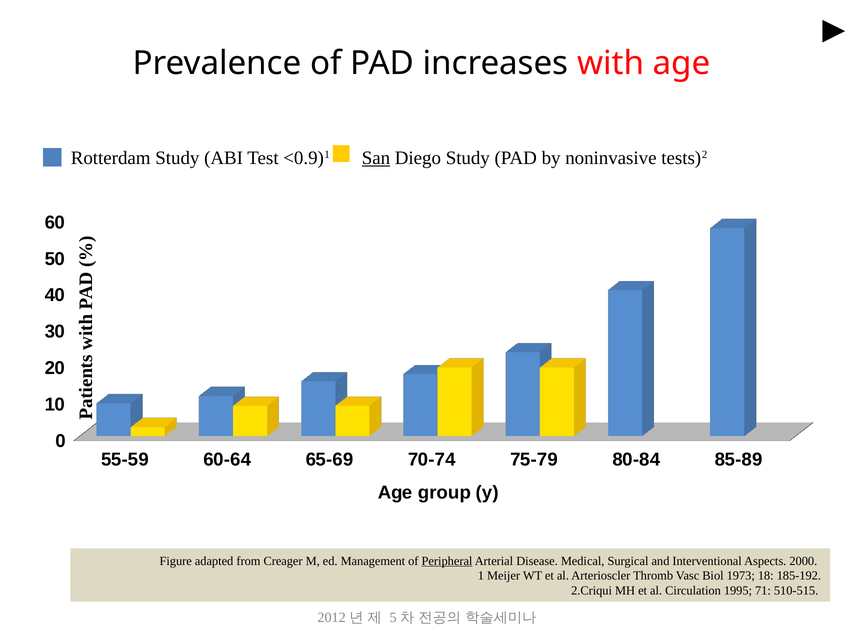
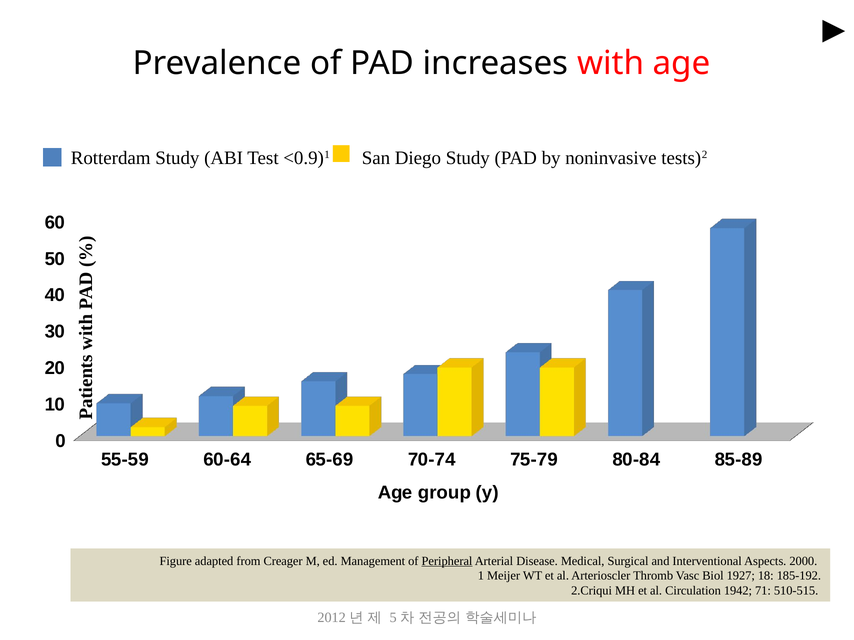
San underline: present -> none (376, 158)
1973: 1973 -> 1927 (741, 576)
1995: 1995 -> 1942 (738, 591)
